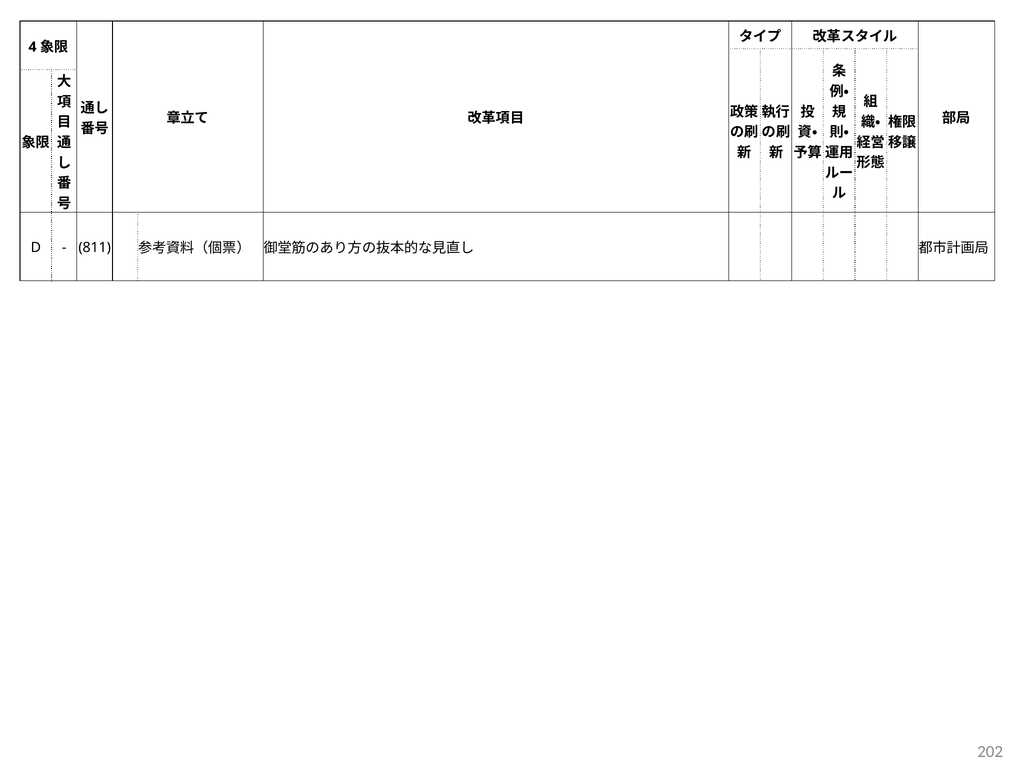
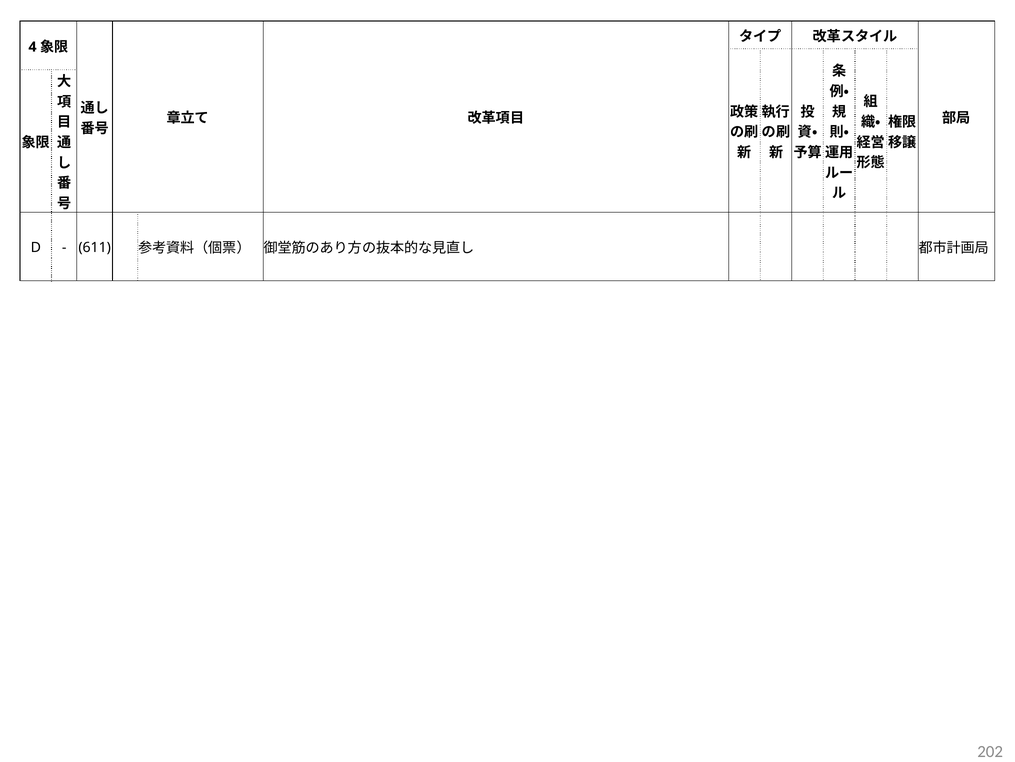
811: 811 -> 611 (95, 247)
